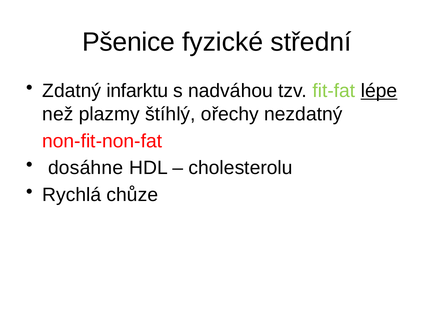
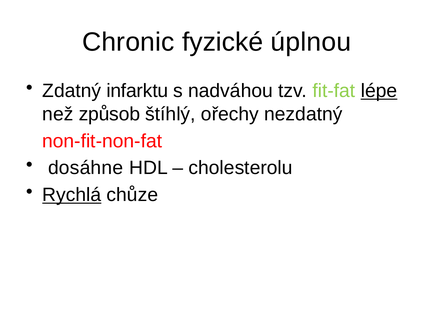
Pšenice: Pšenice -> Chronic (128, 42)
střední: střední -> úplnou (311, 42)
plazmy: plazmy -> způsob (109, 114)
Rychlá underline: none -> present (72, 195)
